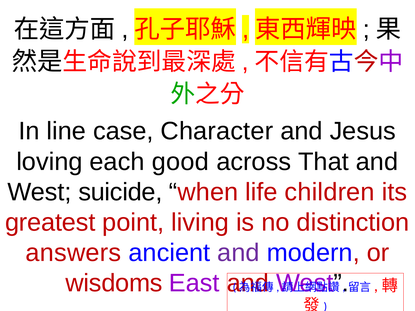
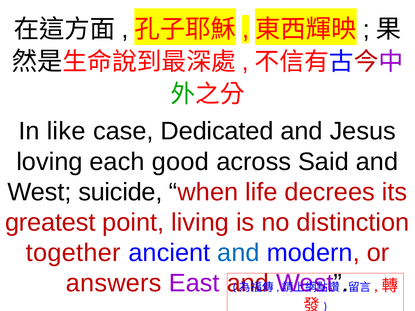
line: line -> like (66, 131)
Character: Character -> Dedicated (217, 131)
That: That -> Said (323, 162)
children: children -> decrees (330, 192)
answers: answers -> together (73, 253)
and colour: purple -> blue (238, 253)
wisdoms: wisdoms -> answers (114, 284)
